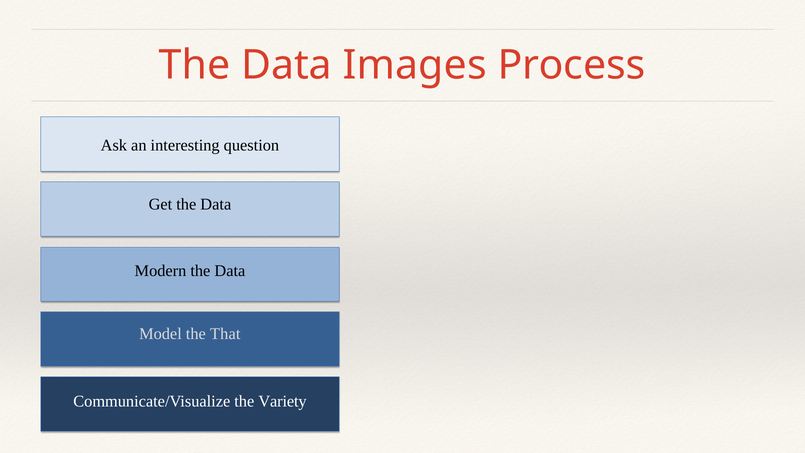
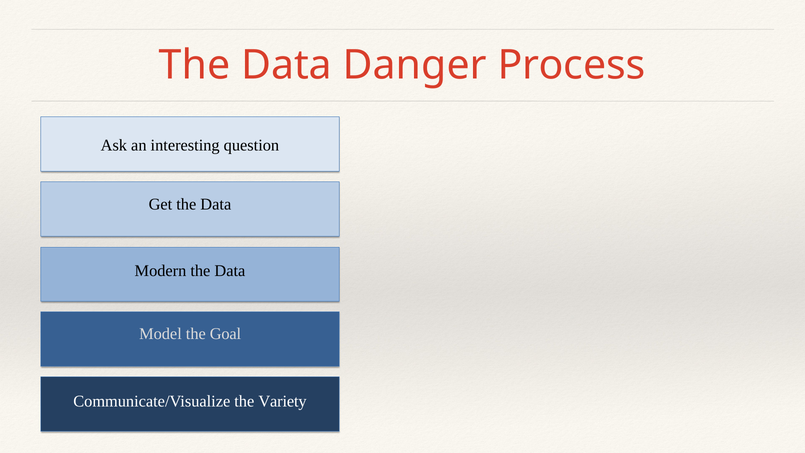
Images: Images -> Danger (415, 65)
That: That -> Goal (225, 334)
